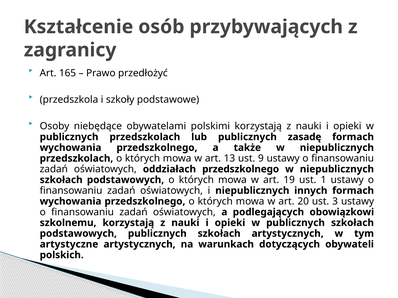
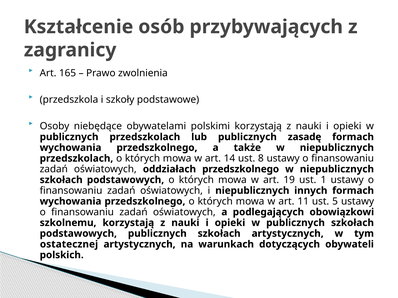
przedłożyć: przedłożyć -> zwolnienia (143, 73)
13: 13 -> 14 (229, 159)
9: 9 -> 8 (261, 159)
20: 20 -> 11 (303, 202)
3: 3 -> 5 (335, 202)
artystyczne: artystyczne -> ostatecznej (69, 245)
